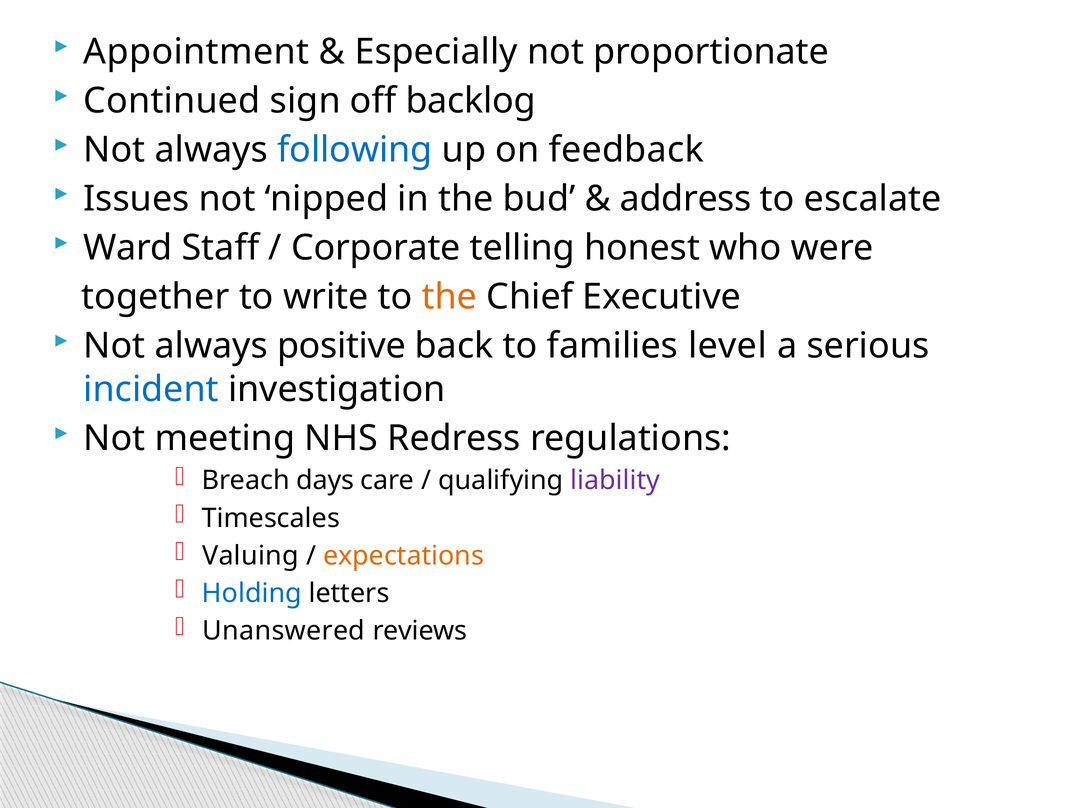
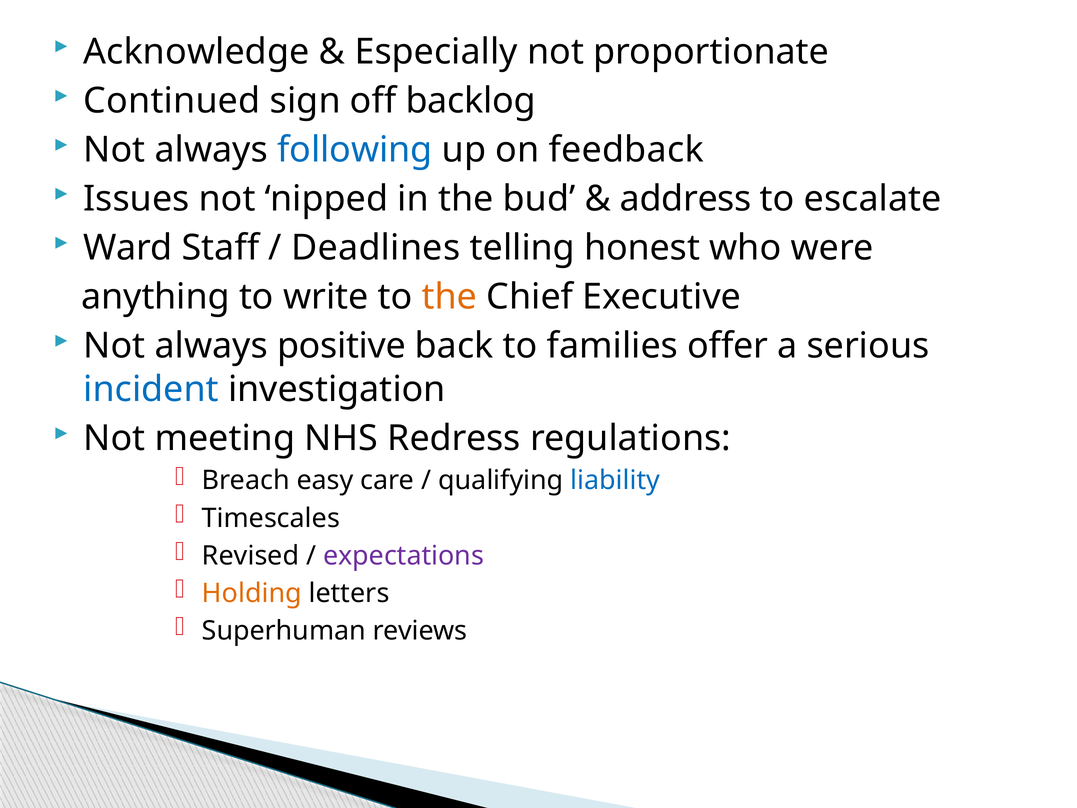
Appointment: Appointment -> Acknowledge (196, 52)
Corporate: Corporate -> Deadlines (376, 248)
together: together -> anything (156, 297)
level: level -> offer (728, 346)
days: days -> easy (325, 480)
liability colour: purple -> blue (615, 480)
Valuing: Valuing -> Revised (251, 555)
expectations colour: orange -> purple (404, 555)
Holding colour: blue -> orange (252, 593)
Unanswered: Unanswered -> Superhuman (284, 631)
